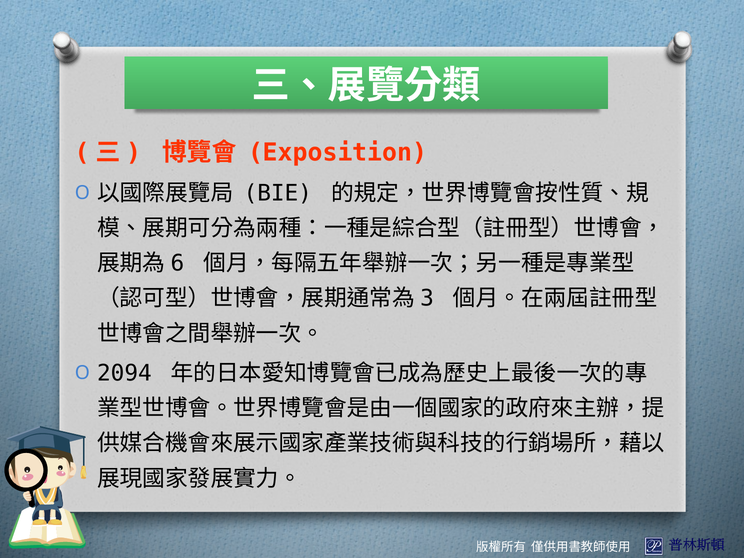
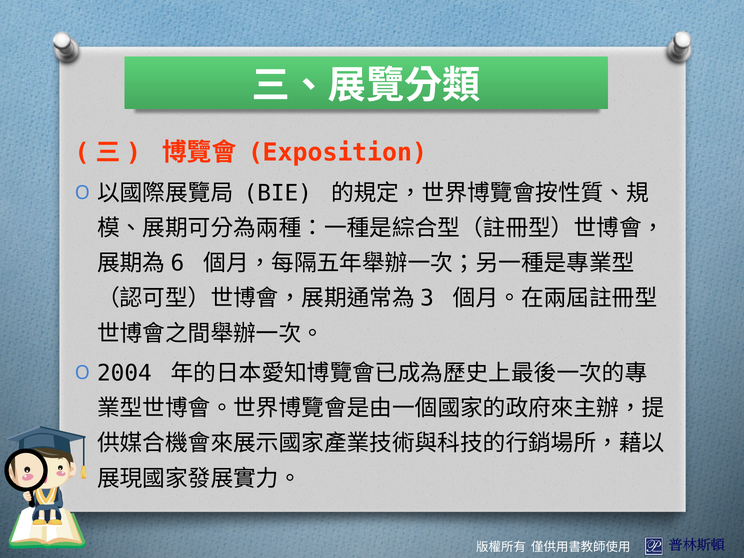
2094: 2094 -> 2004 (124, 373)
